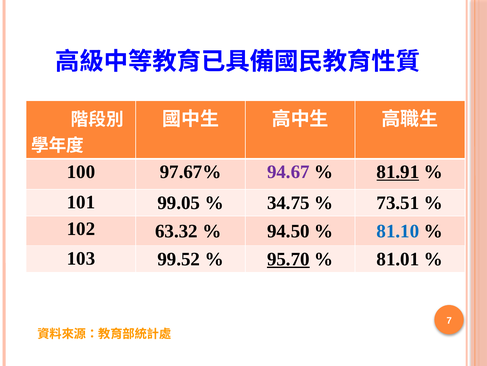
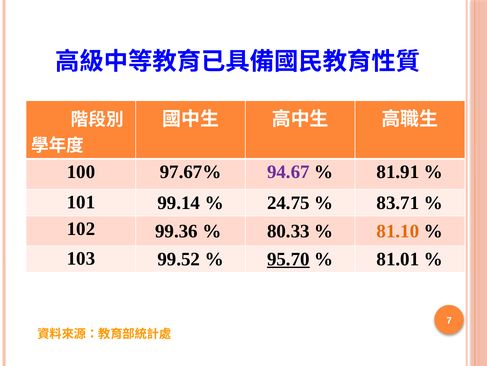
81.91 underline: present -> none (398, 172)
99.05: 99.05 -> 99.14 (179, 203)
34.75: 34.75 -> 24.75 (288, 203)
73.51: 73.51 -> 83.71 (398, 203)
63.32: 63.32 -> 99.36 (176, 231)
94.50: 94.50 -> 80.33 (288, 231)
81.10 colour: blue -> orange (398, 231)
